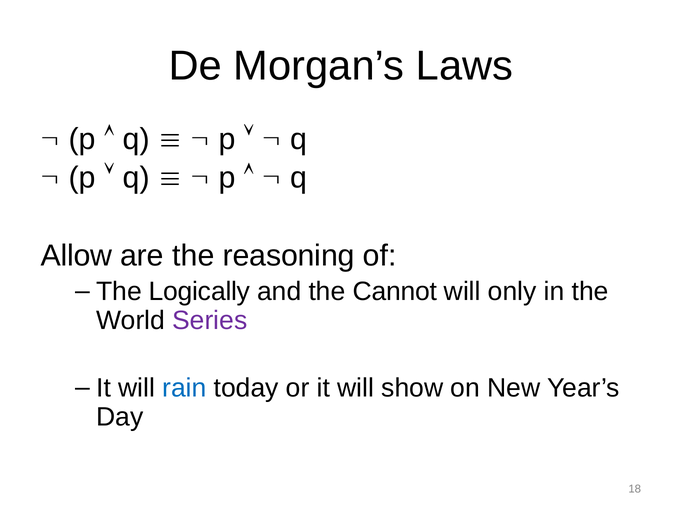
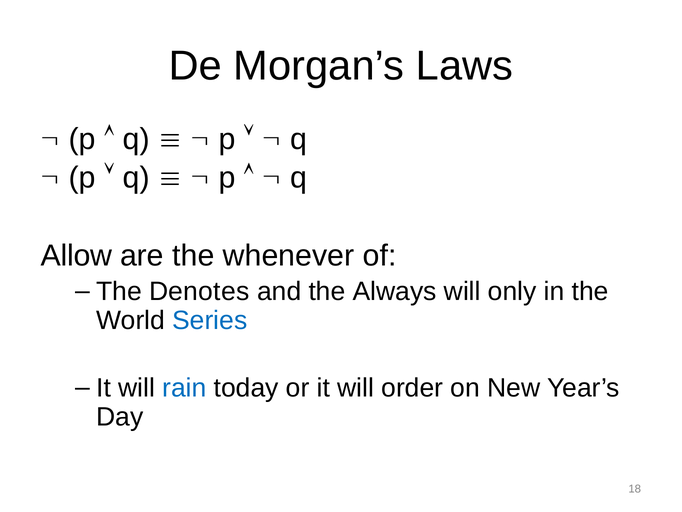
reasoning: reasoning -> whenever (289, 255)
Logically: Logically -> Denotes (199, 291)
Cannot: Cannot -> Always (395, 291)
Series colour: purple -> blue (210, 320)
show: show -> order (412, 388)
